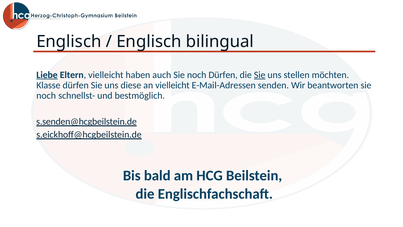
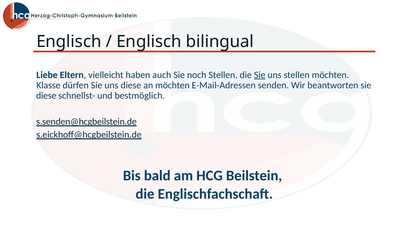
Liebe underline: present -> none (47, 75)
noch Dürfen: Dürfen -> Stellen (223, 75)
an vielleicht: vielleicht -> möchten (172, 85)
noch: noch -> diese (46, 96)
